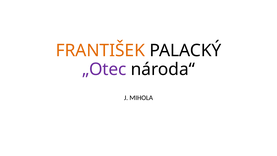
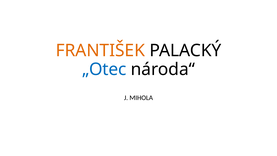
„Otec colour: purple -> blue (104, 69)
